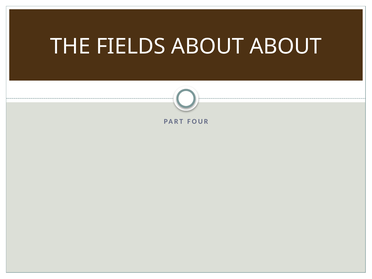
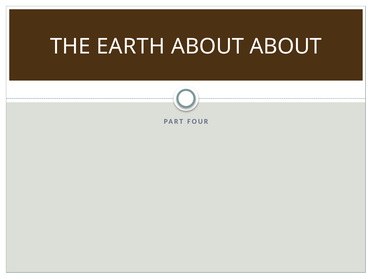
FIELDS: FIELDS -> EARTH (131, 46)
